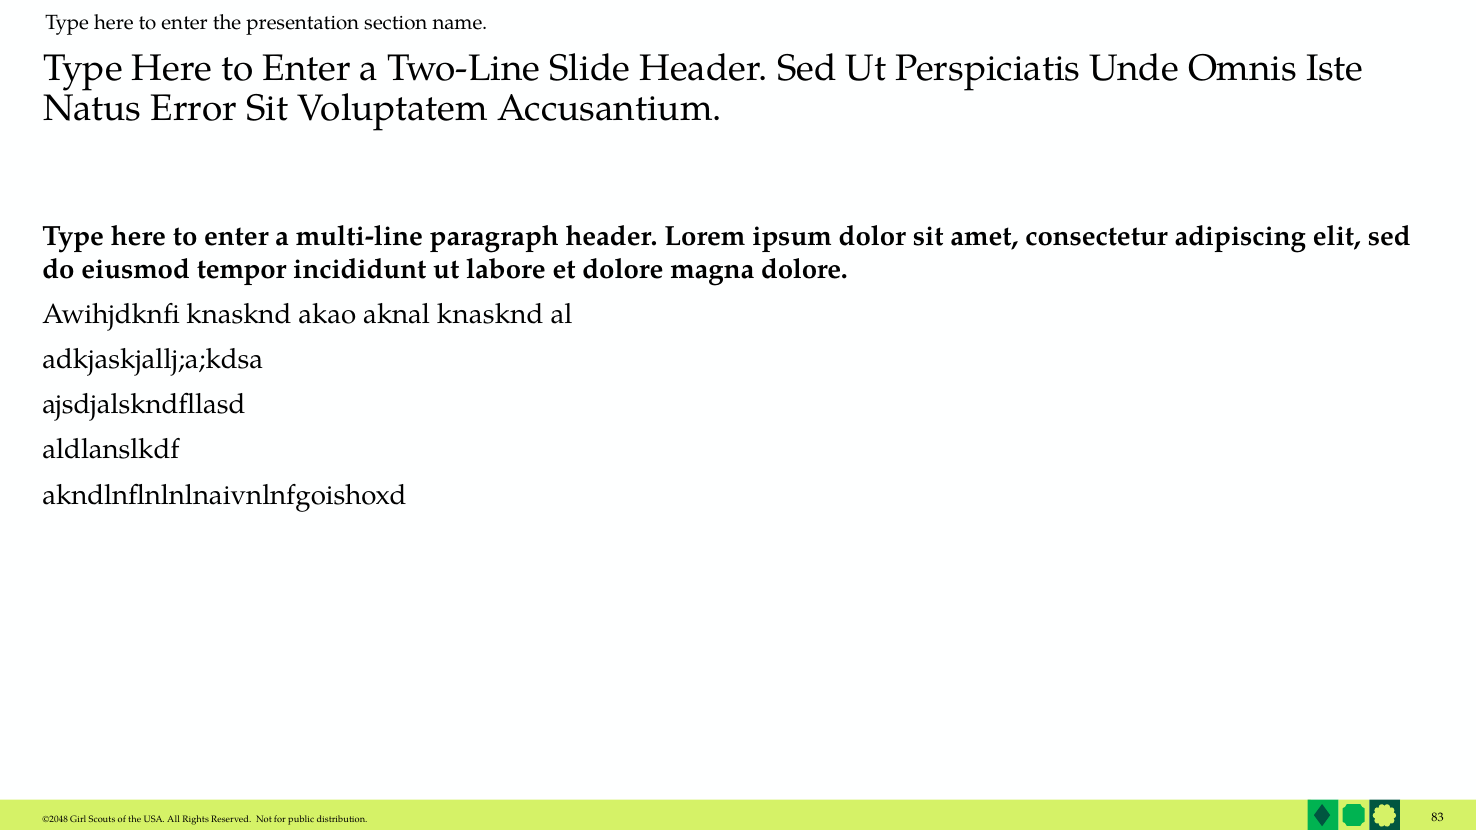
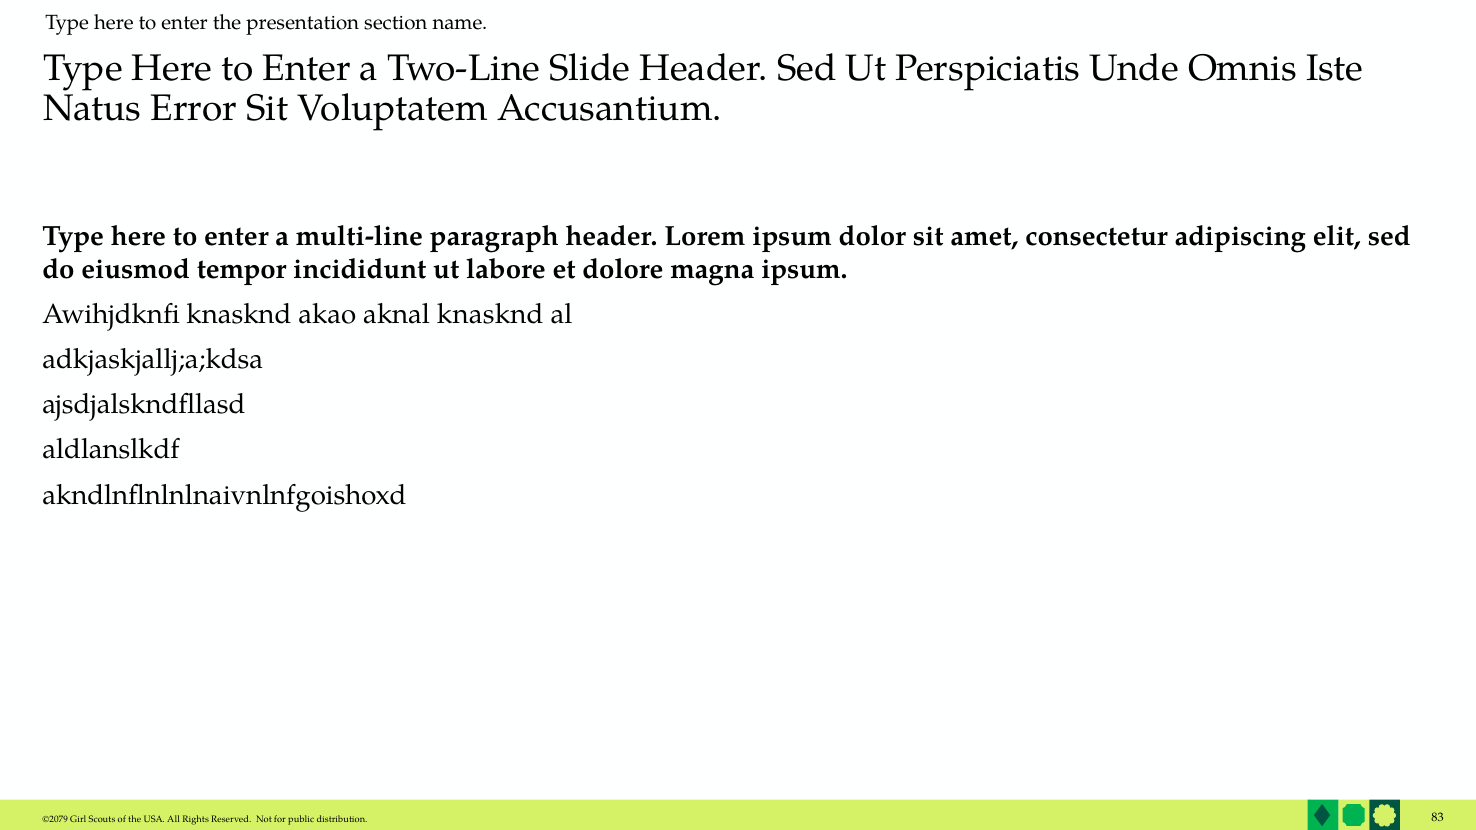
magna dolore: dolore -> ipsum (804, 269)
©2048: ©2048 -> ©2079 (55, 819)
